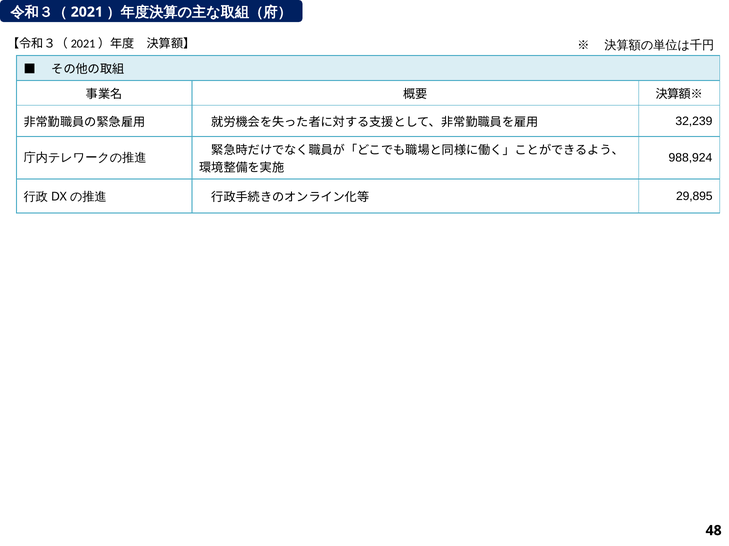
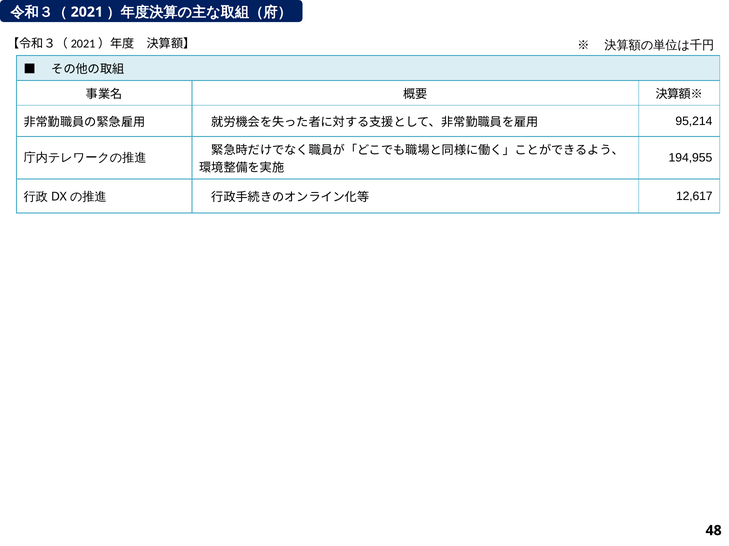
32,239: 32,239 -> 95,214 (694, 121)
988,924: 988,924 -> 194,955 (690, 158)
29,895: 29,895 -> 12,617 (694, 197)
